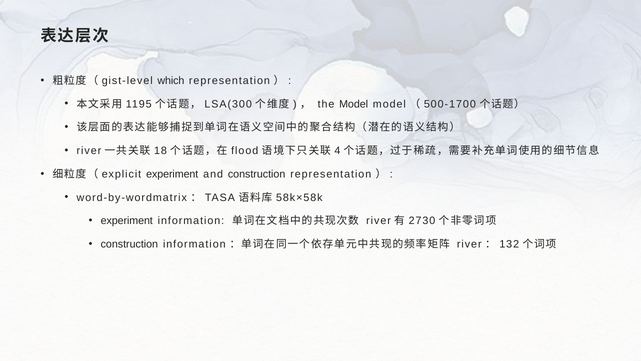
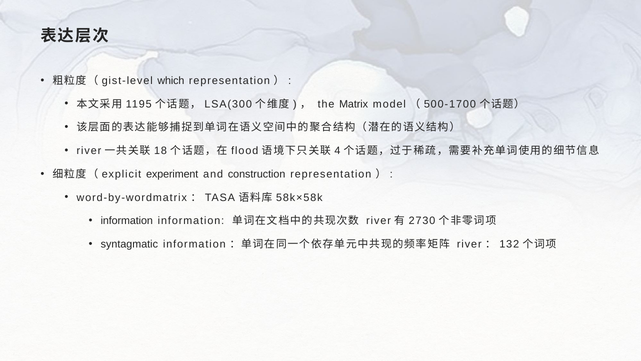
the Model: Model -> Matrix (354, 104)
experiment: experiment -> information (127, 221)
construction: construction -> syntagmatic (129, 244)
